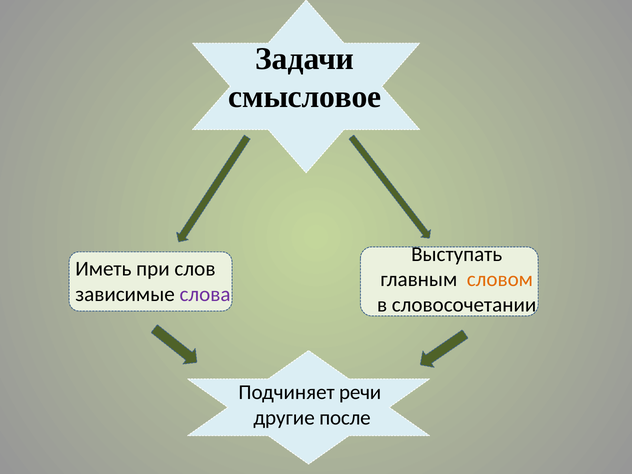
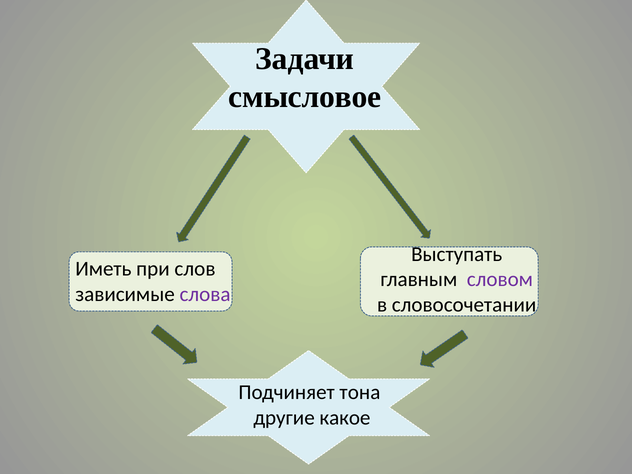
словом colour: orange -> purple (500, 279)
речи: речи -> тона (360, 392)
после: после -> какое (345, 418)
